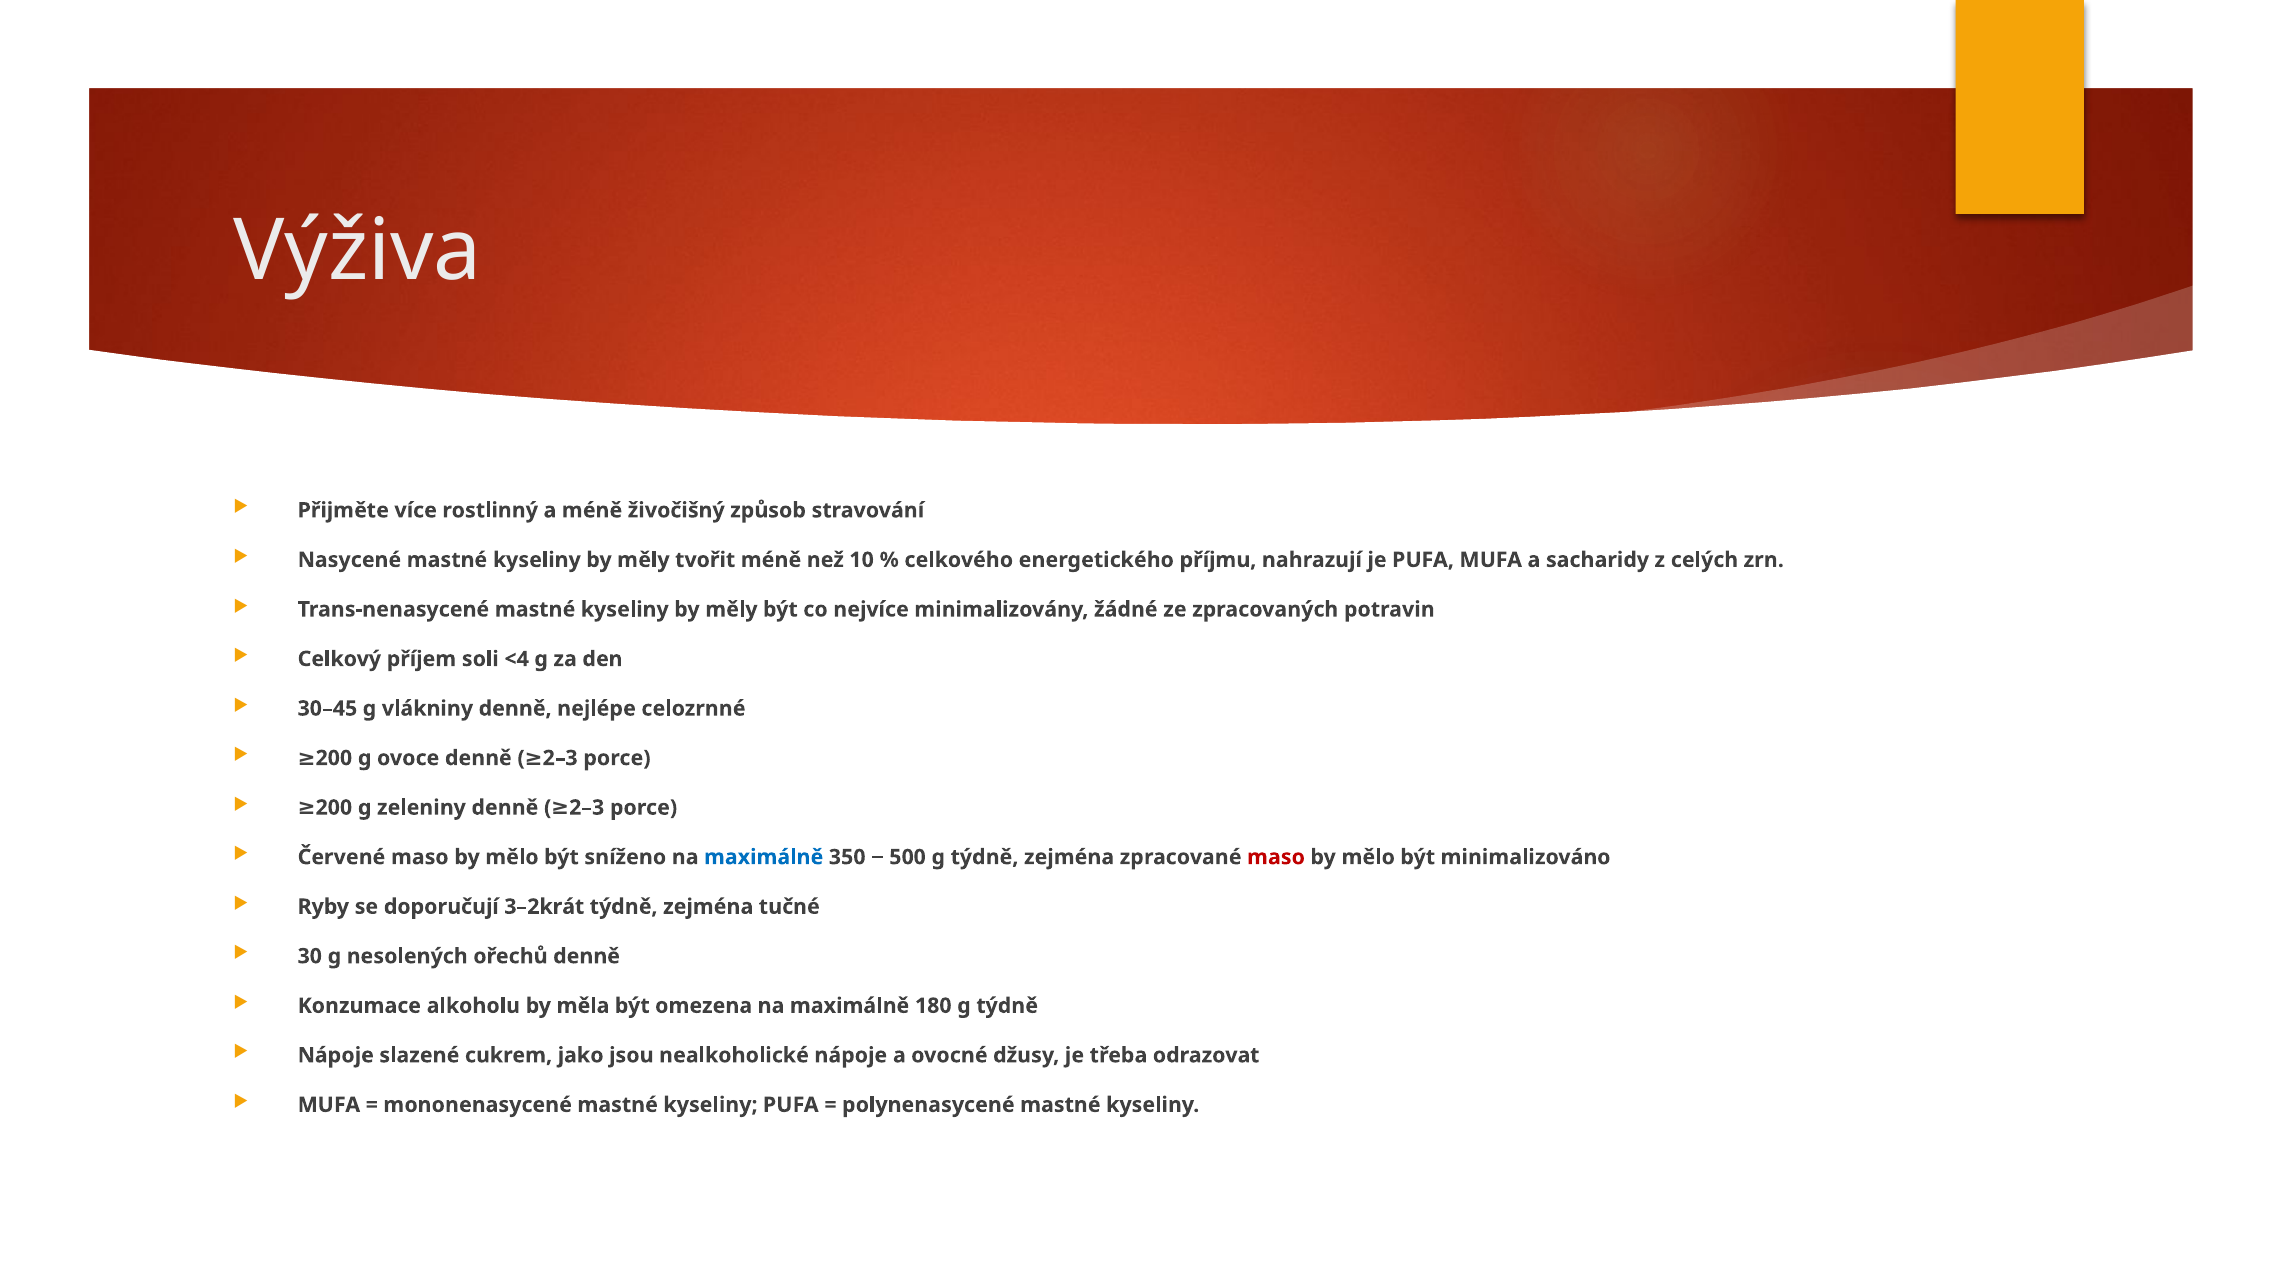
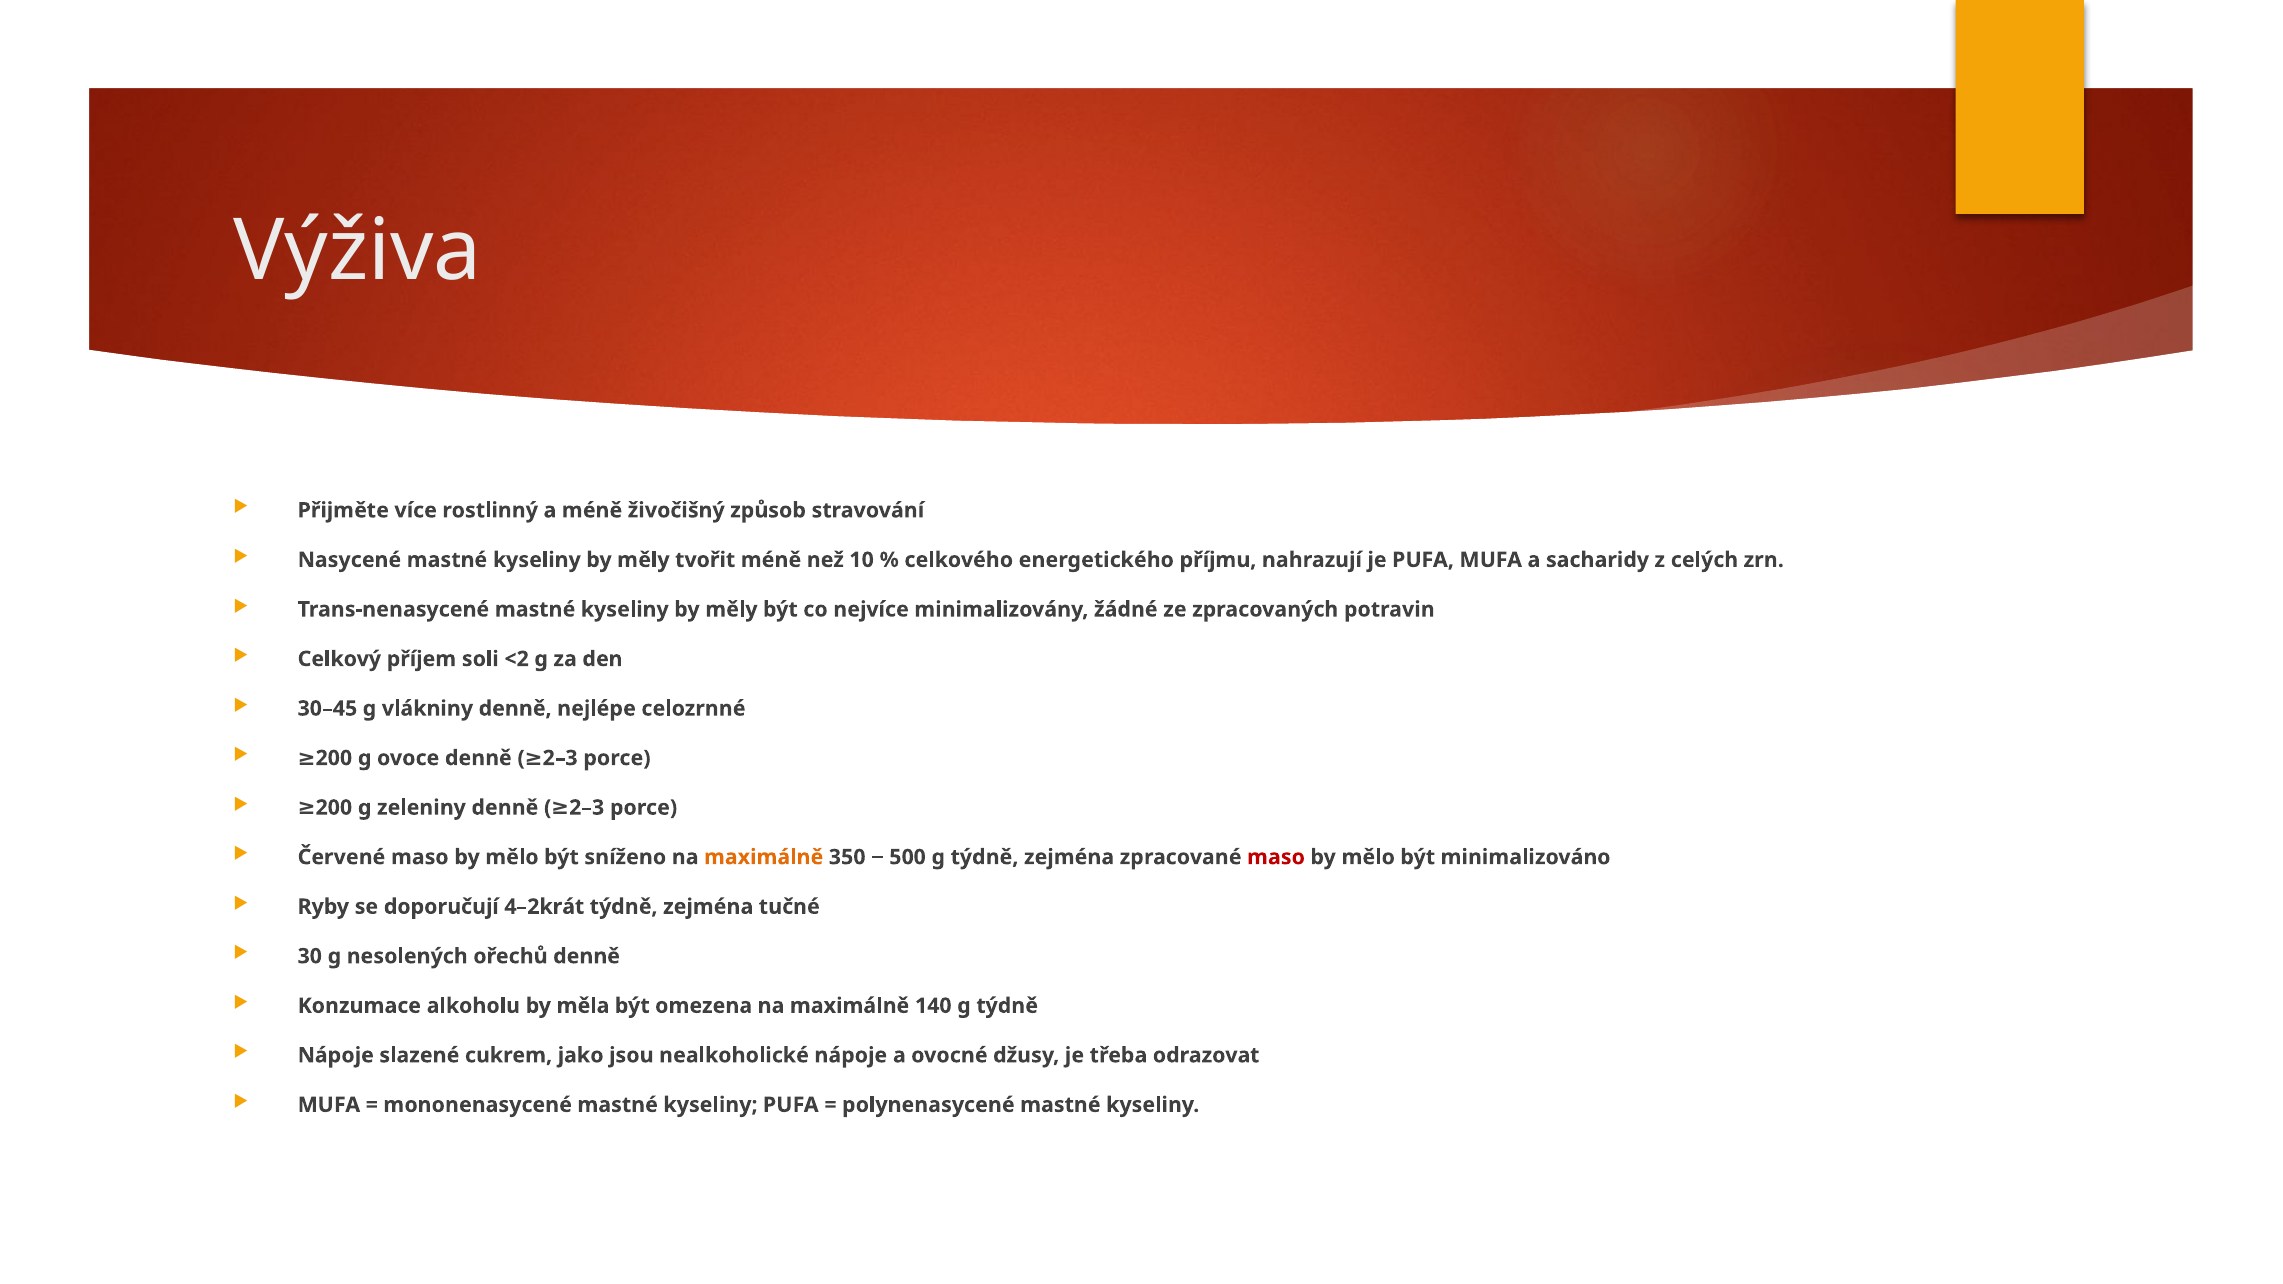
<4: <4 -> <2 (517, 659)
maximálně colour: blue -> orange (764, 857)
3–2krát: 3–2krát -> 4–2krát (544, 907)
180: 180 -> 140 (933, 1006)
